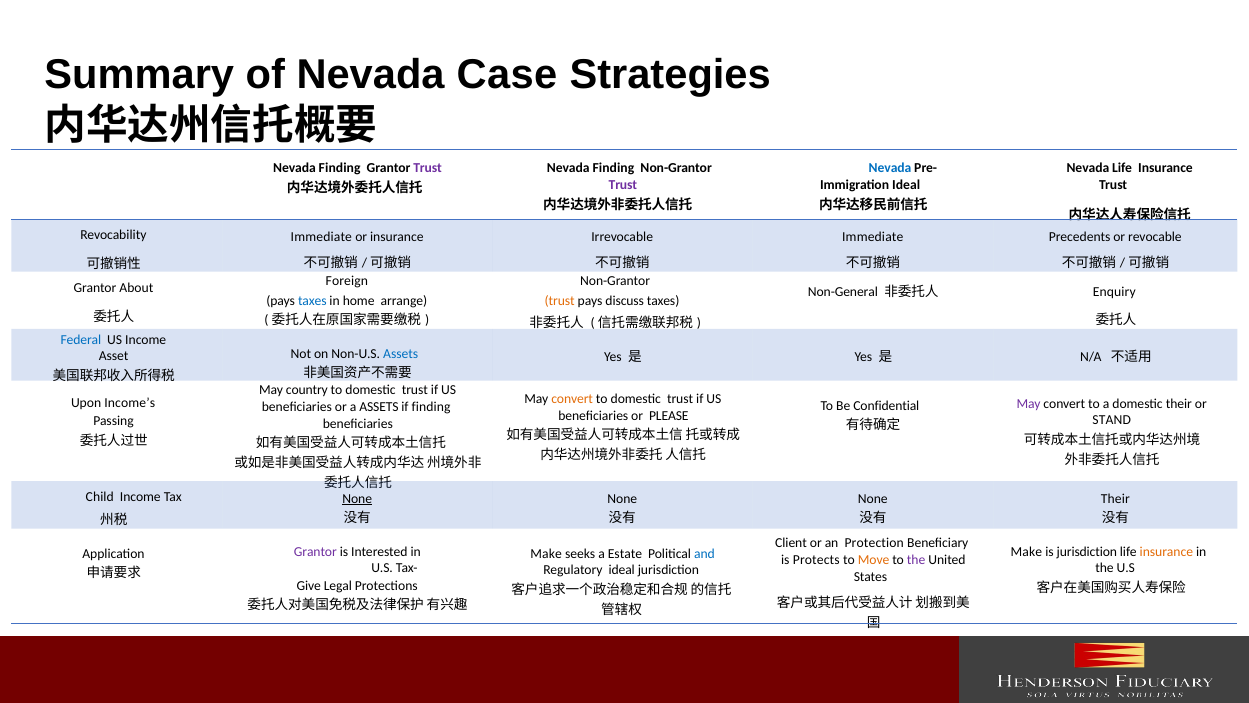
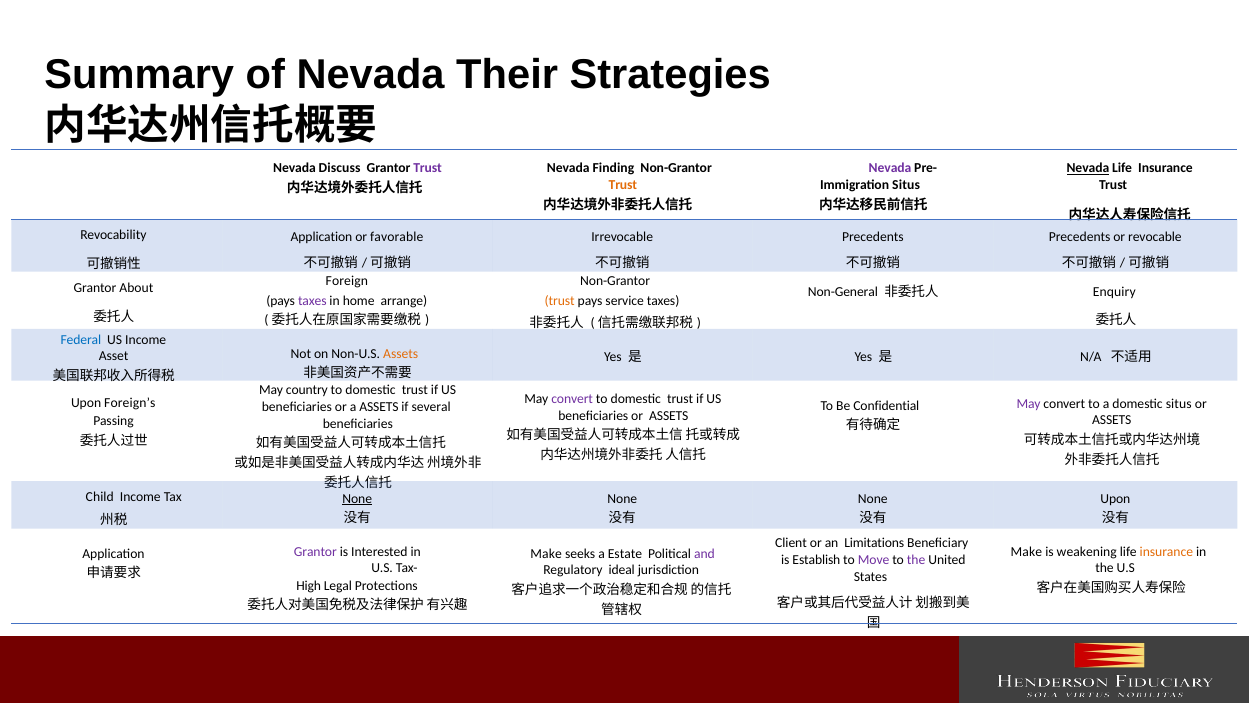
Case: Case -> Their (507, 74)
Finding: Finding -> Discuss (340, 168)
Nevada underline: none -> present (1088, 168)
Nevada colour: blue -> purple (890, 168)
Trust colour: purple -> orange (623, 185)
Immigration Ideal: Ideal -> Situs (906, 185)
Immediate: Immediate -> Application (321, 237)
or insurance: insurance -> favorable (397, 237)
Immediate: Immediate -> Precedents (873, 237)
taxes colour: blue -> purple (312, 300)
discuss: discuss -> service (625, 300)
Assets colour: blue -> orange (401, 354)
convert colour: orange -> purple (572, 399)
Income’s: Income’s -> Foreign’s (130, 402)
domestic their: their -> situs (1179, 403)
if finding: finding -> several (431, 407)
beneficiaries or PLEASE: PLEASE -> ASSETS (669, 415)
STAND: STAND -> ASSETS (1112, 420)
Their: Their -> Upon (1115, 499)
Protection: Protection -> Limitations (874, 543)
is jurisdiction: jurisdiction -> weakening (1087, 551)
and colour: blue -> purple (704, 554)
Protects: Protects -> Establish (816, 560)
Move colour: orange -> purple (874, 560)
Give: Give -> High (309, 585)
